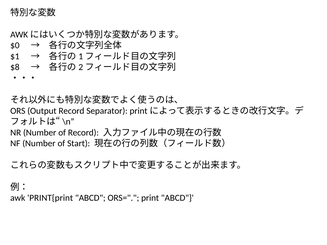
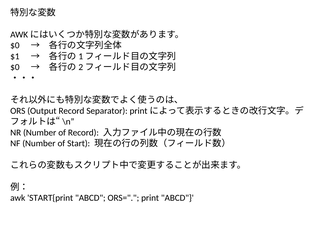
$8: $8 -> $0 (15, 67)
PRINT{print: PRINT{print -> START{print (50, 198)
